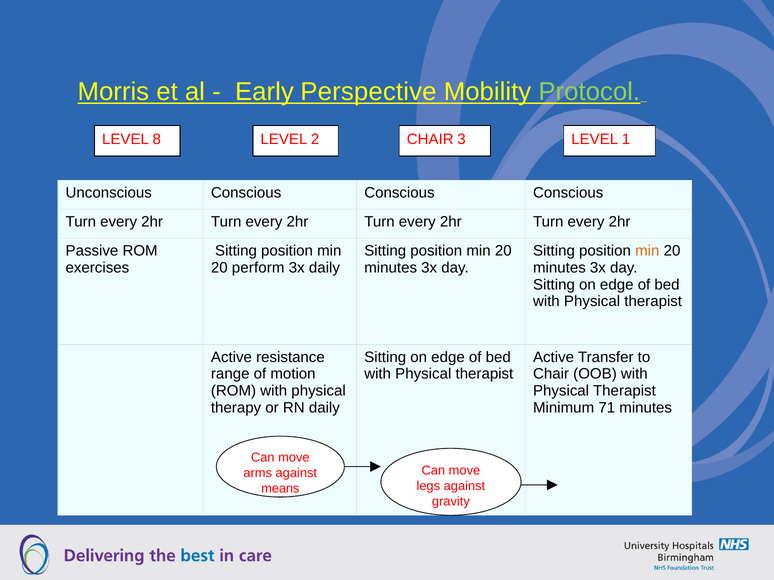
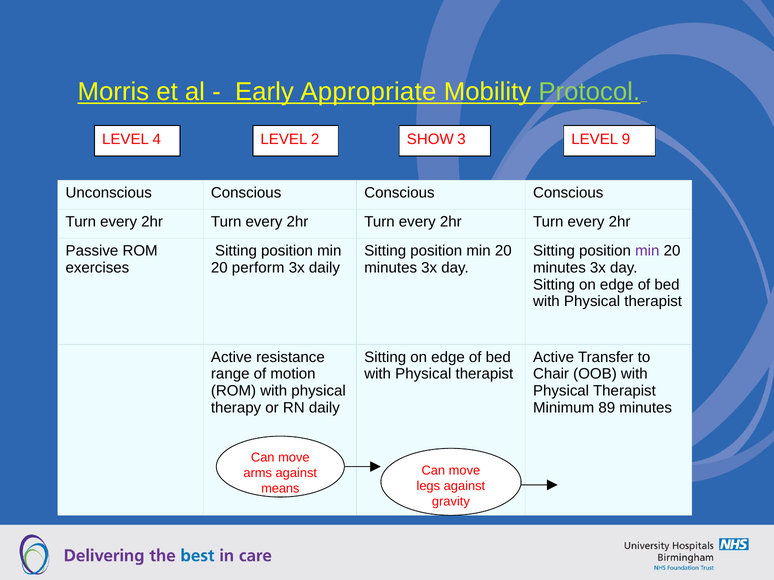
Perspective: Perspective -> Appropriate (368, 92)
8: 8 -> 4 (157, 140)
2 CHAIR: CHAIR -> SHOW (430, 140)
1: 1 -> 9 (626, 140)
min colour: orange -> purple (647, 251)
71: 71 -> 89 (607, 408)
